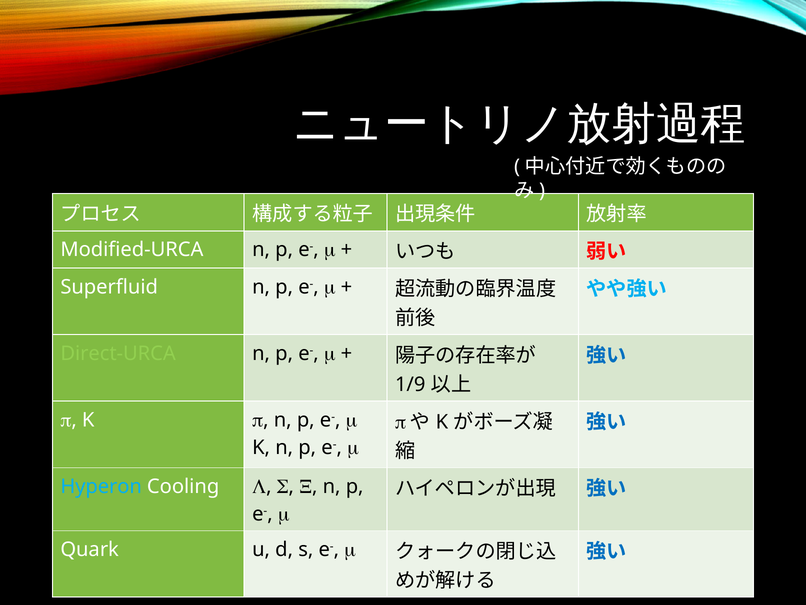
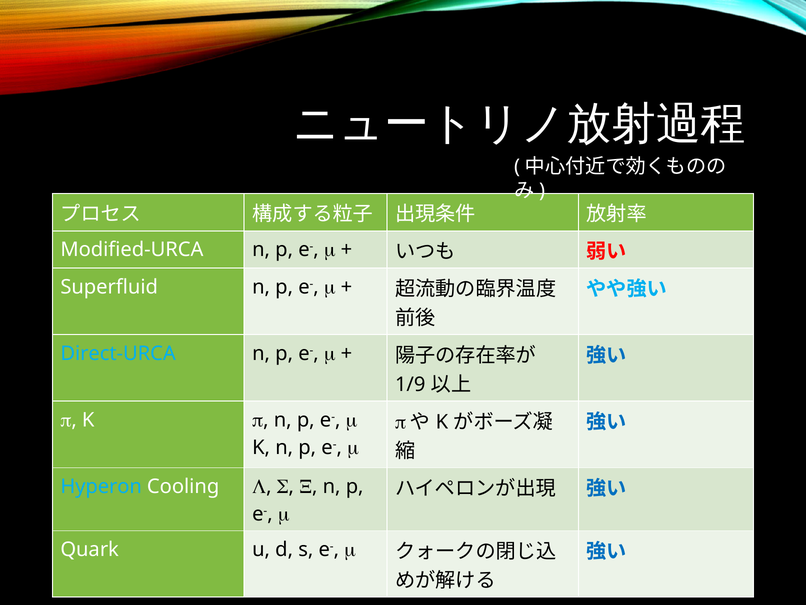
Direct-URCA colour: light green -> light blue (118, 353)
